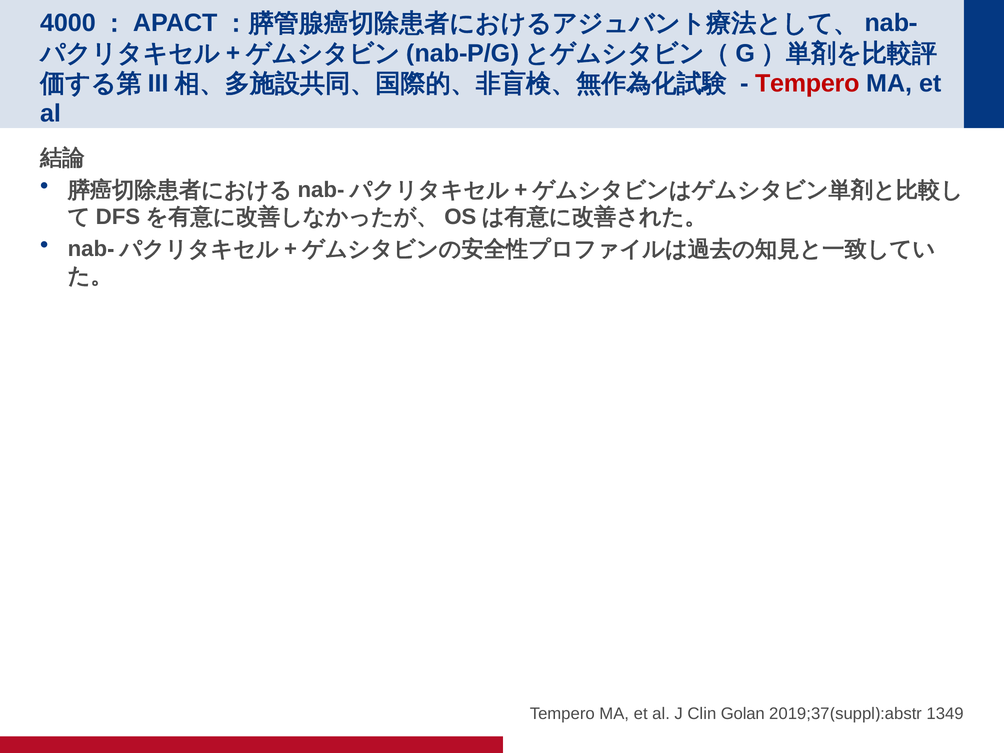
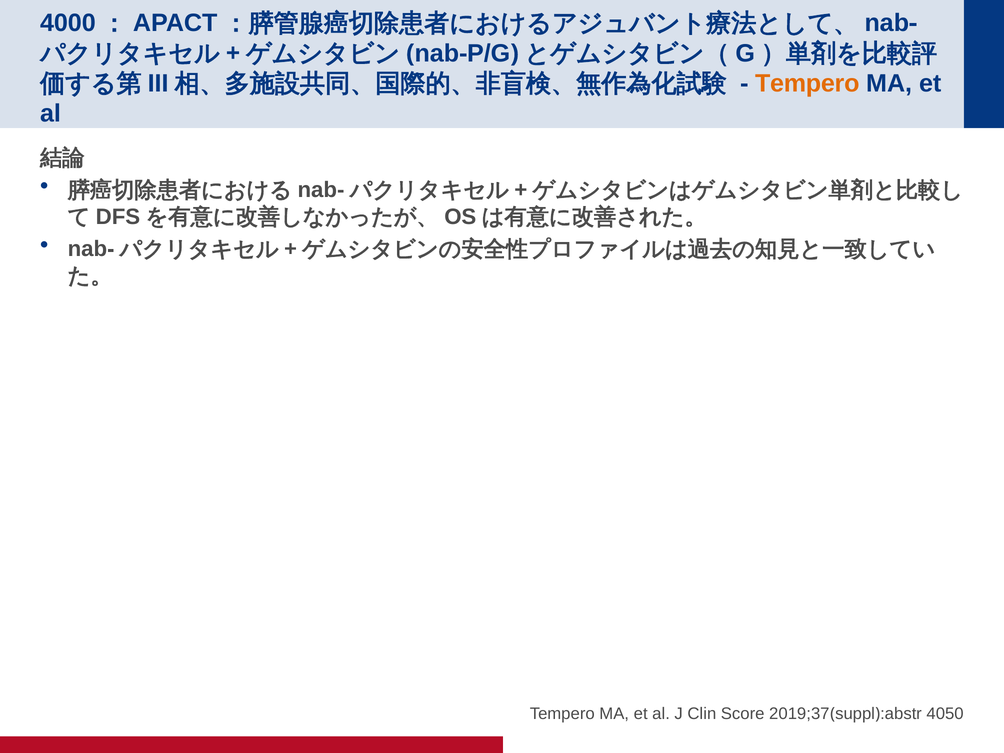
Tempero colour: red -> orange (807, 83)
Golan: Golan -> Score (743, 714)
1349: 1349 -> 4050 (945, 714)
